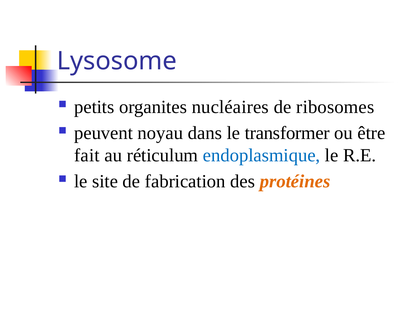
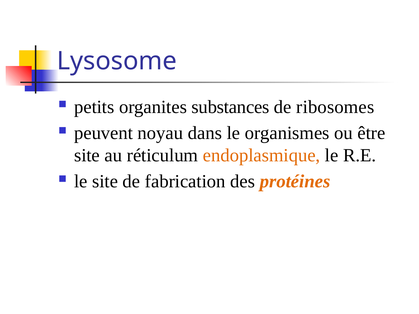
nucléaires: nucléaires -> substances (230, 107)
transformer: transformer -> organismes (287, 133)
fait: fait -> site (87, 155)
endoplasmique colour: blue -> orange (262, 155)
